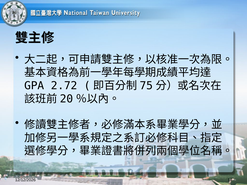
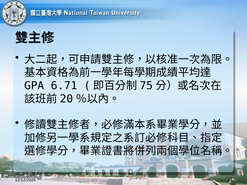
2.72: 2.72 -> 6.71 (64, 86)
